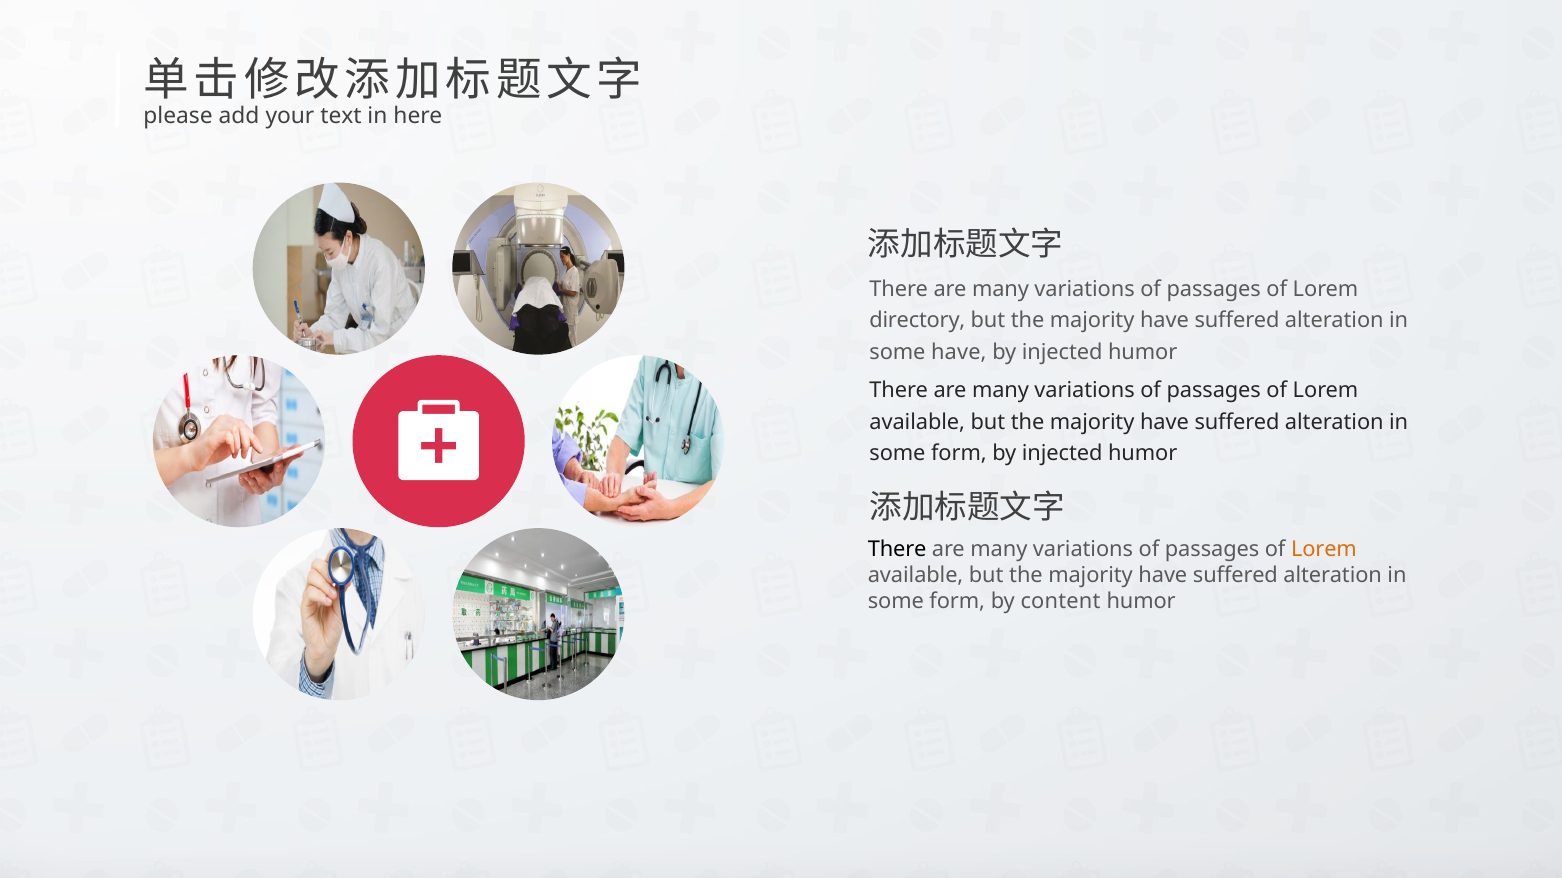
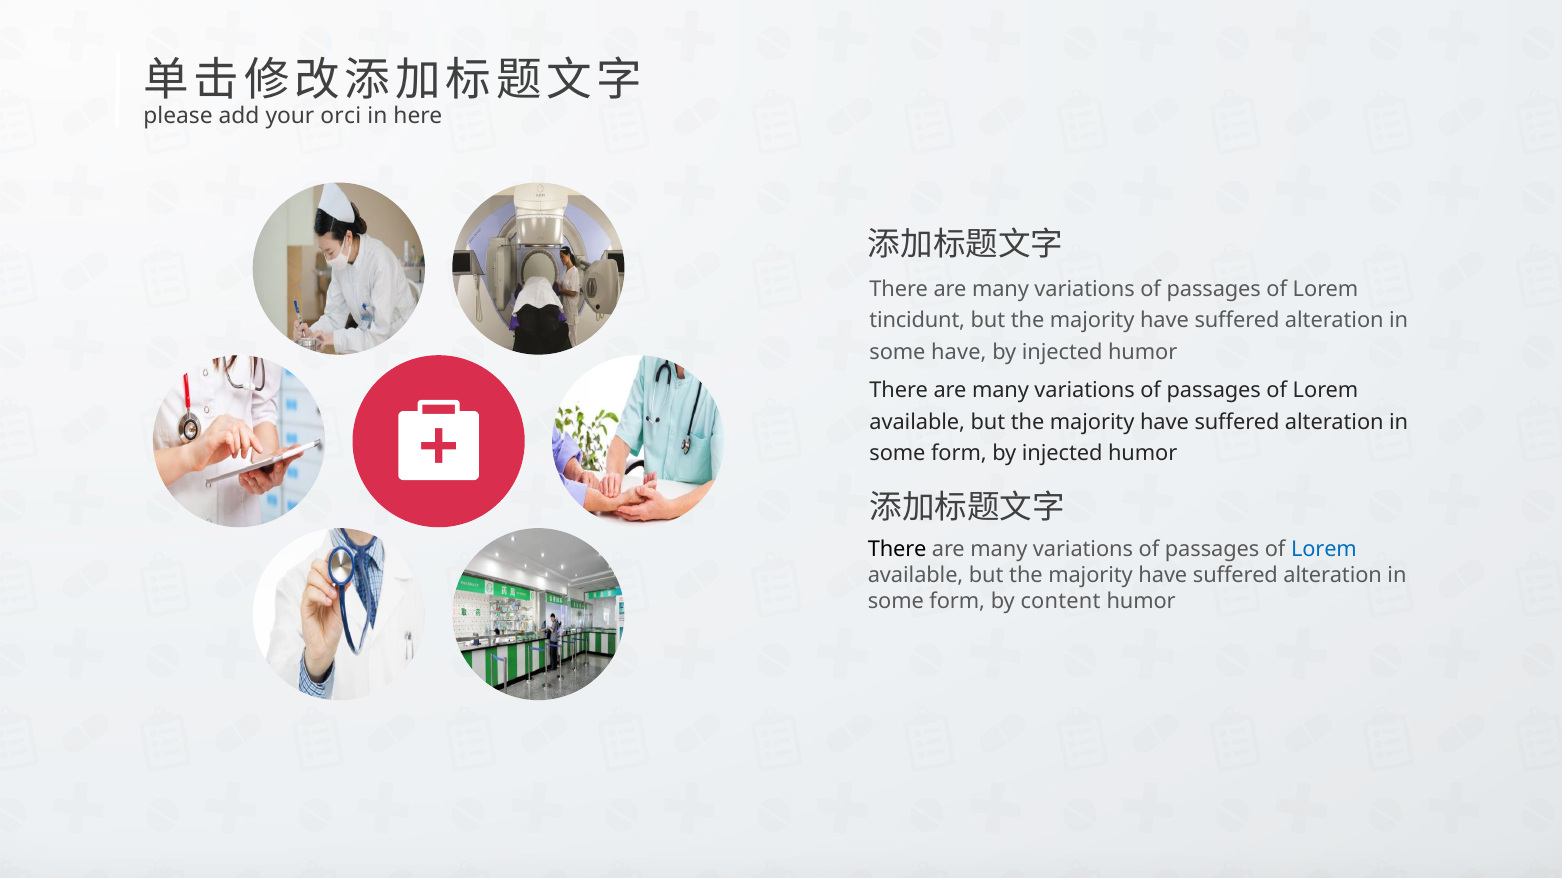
text: text -> orci (341, 116)
directory: directory -> tincidunt (917, 321)
Lorem colour: orange -> blue (1324, 550)
